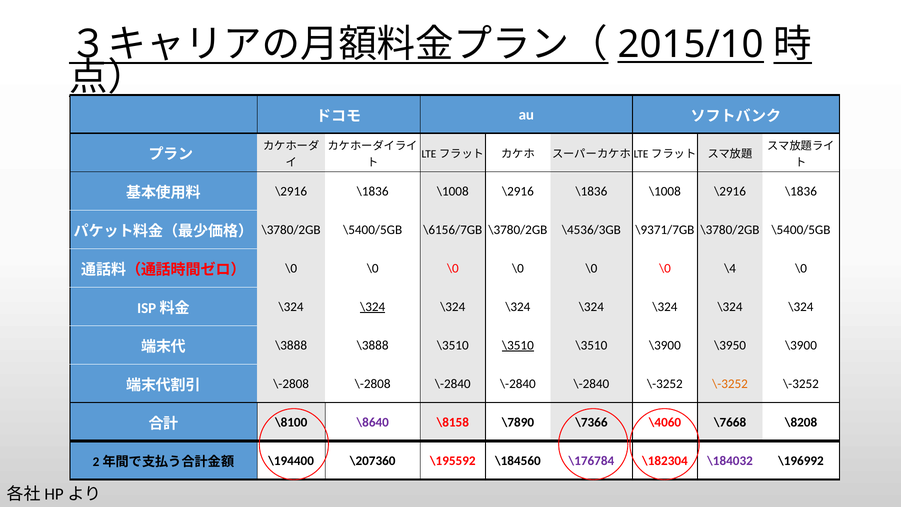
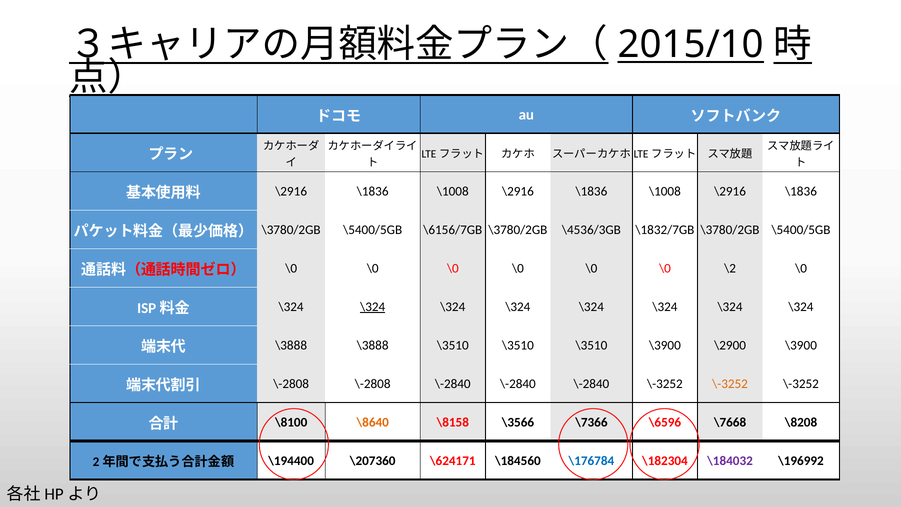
\9371/7GB: \9371/7GB -> \1832/7GB (665, 230)
\4: \4 -> \2 (730, 268)
\3510 underline: present -> none (518, 345)
\3950: \3950 -> \2900 (730, 345)
\8640 colour: purple -> orange (373, 422)
\7890: \7890 -> \3566 (518, 422)
\4060: \4060 -> \6596 (665, 422)
\195592: \195592 -> \624171 (453, 461)
\176784 colour: purple -> blue (591, 461)
